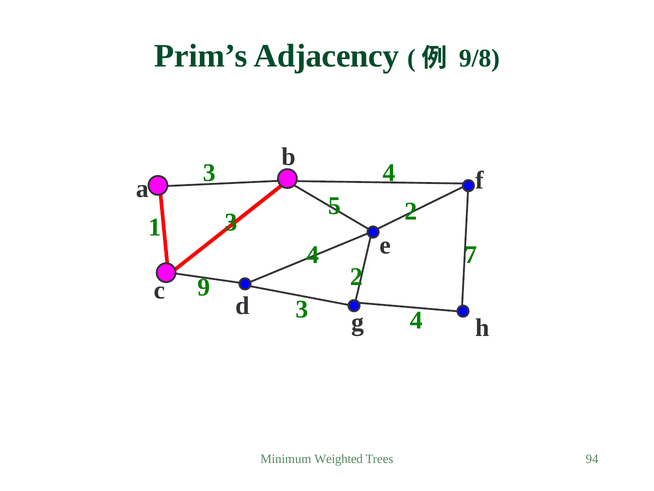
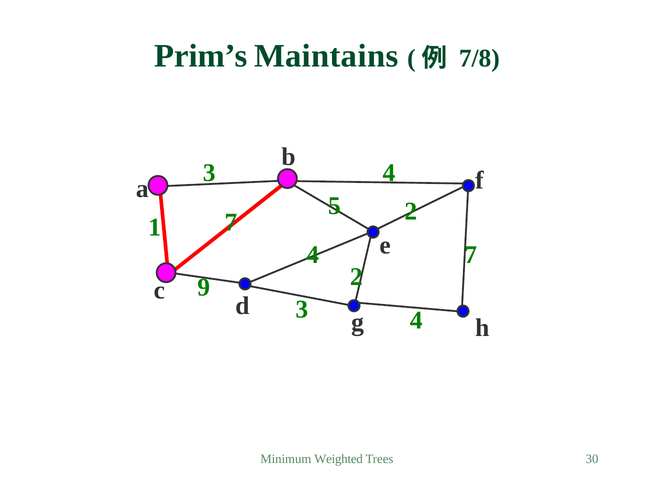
Adjacency: Adjacency -> Maintains (326, 56)
9/8: 9/8 -> 7/8 (479, 58)
1 3: 3 -> 7 (231, 222)
94: 94 -> 30 (592, 459)
